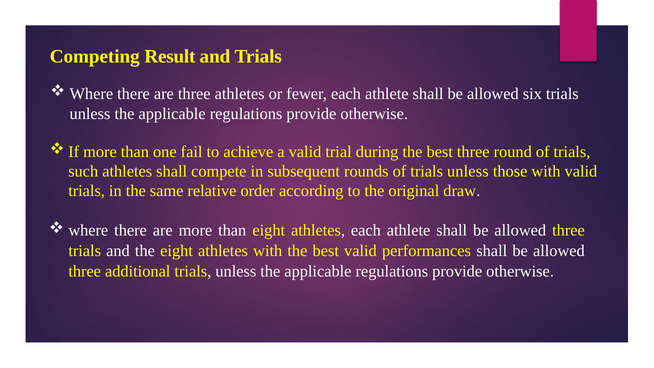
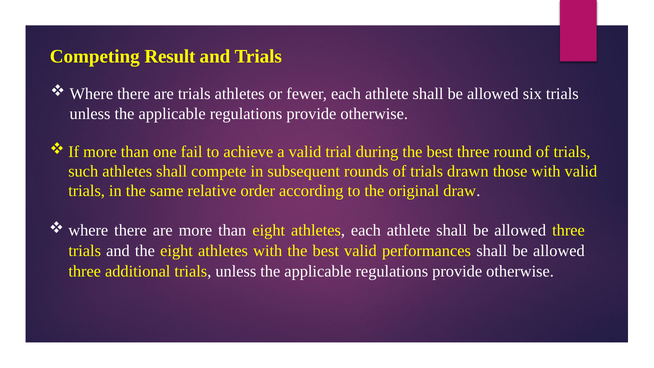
are three: three -> trials (194, 94)
of trials unless: unless -> drawn (468, 171)
